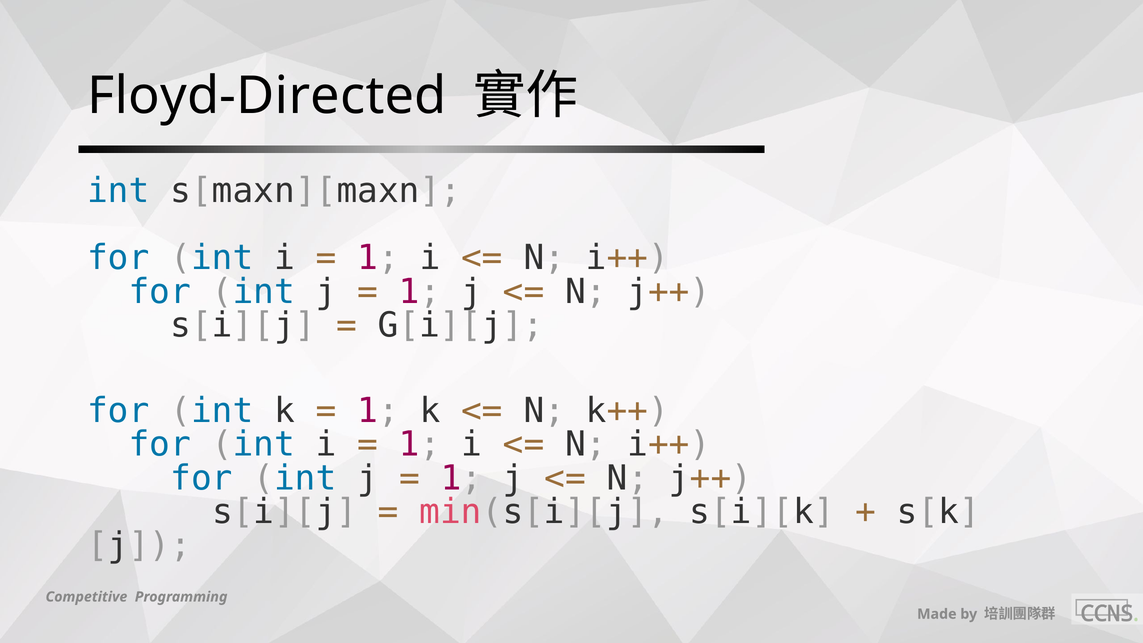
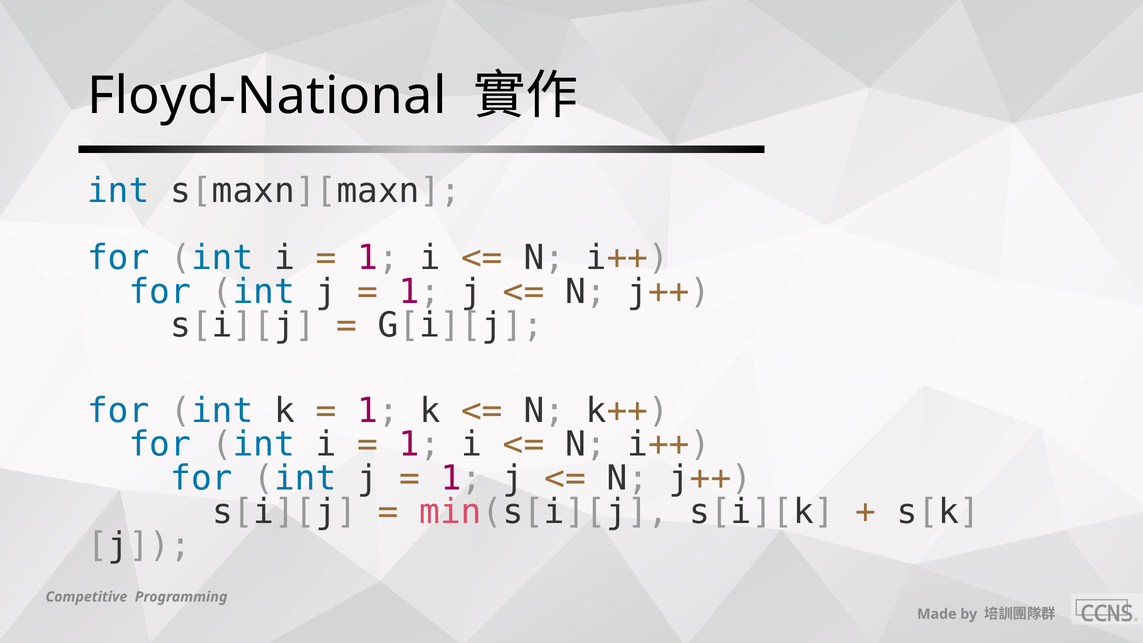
Floyd-Directed: Floyd-Directed -> Floyd-National (267, 96)
